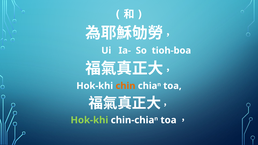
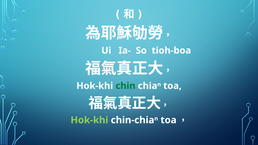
chin colour: orange -> green (125, 86)
